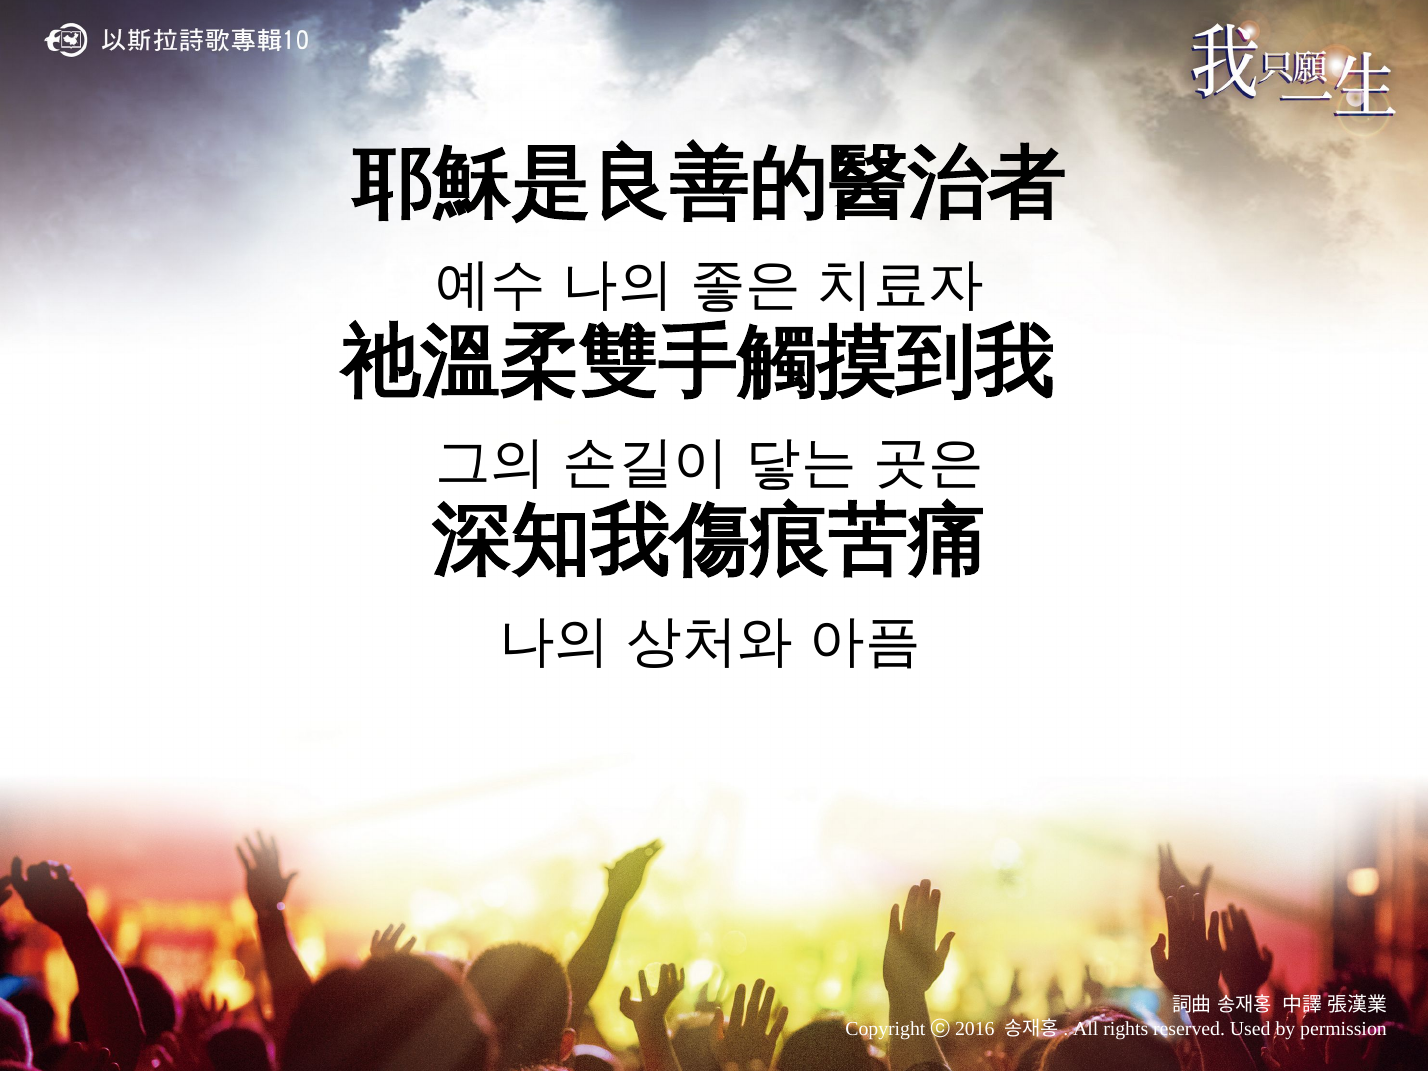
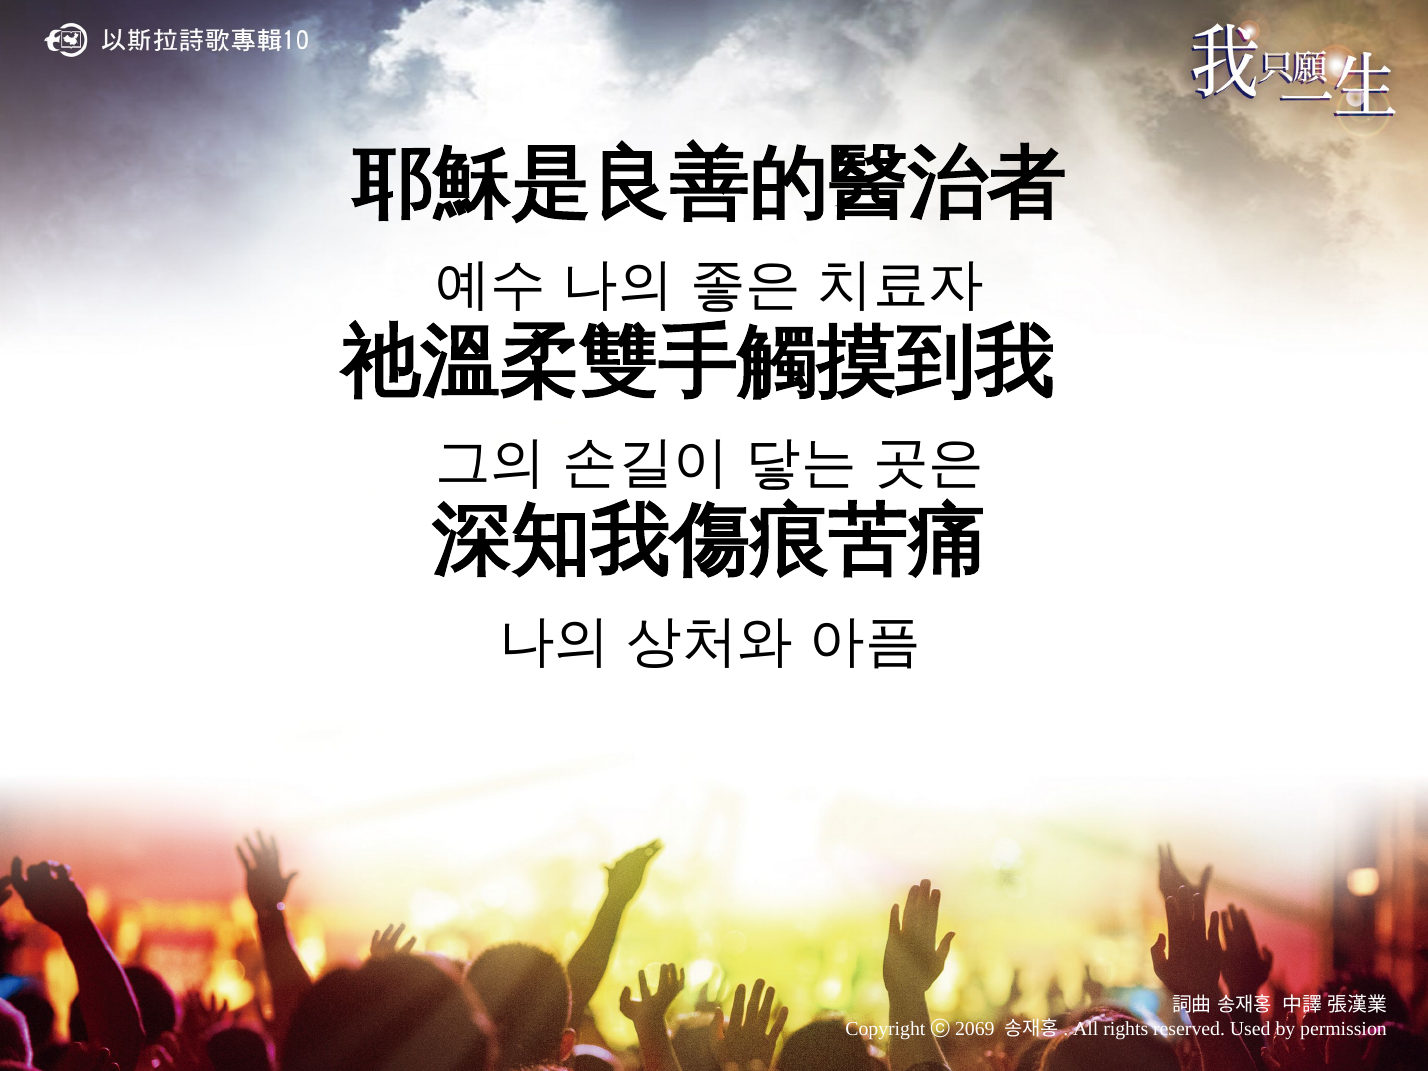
2016: 2016 -> 2069 (975, 1029)
